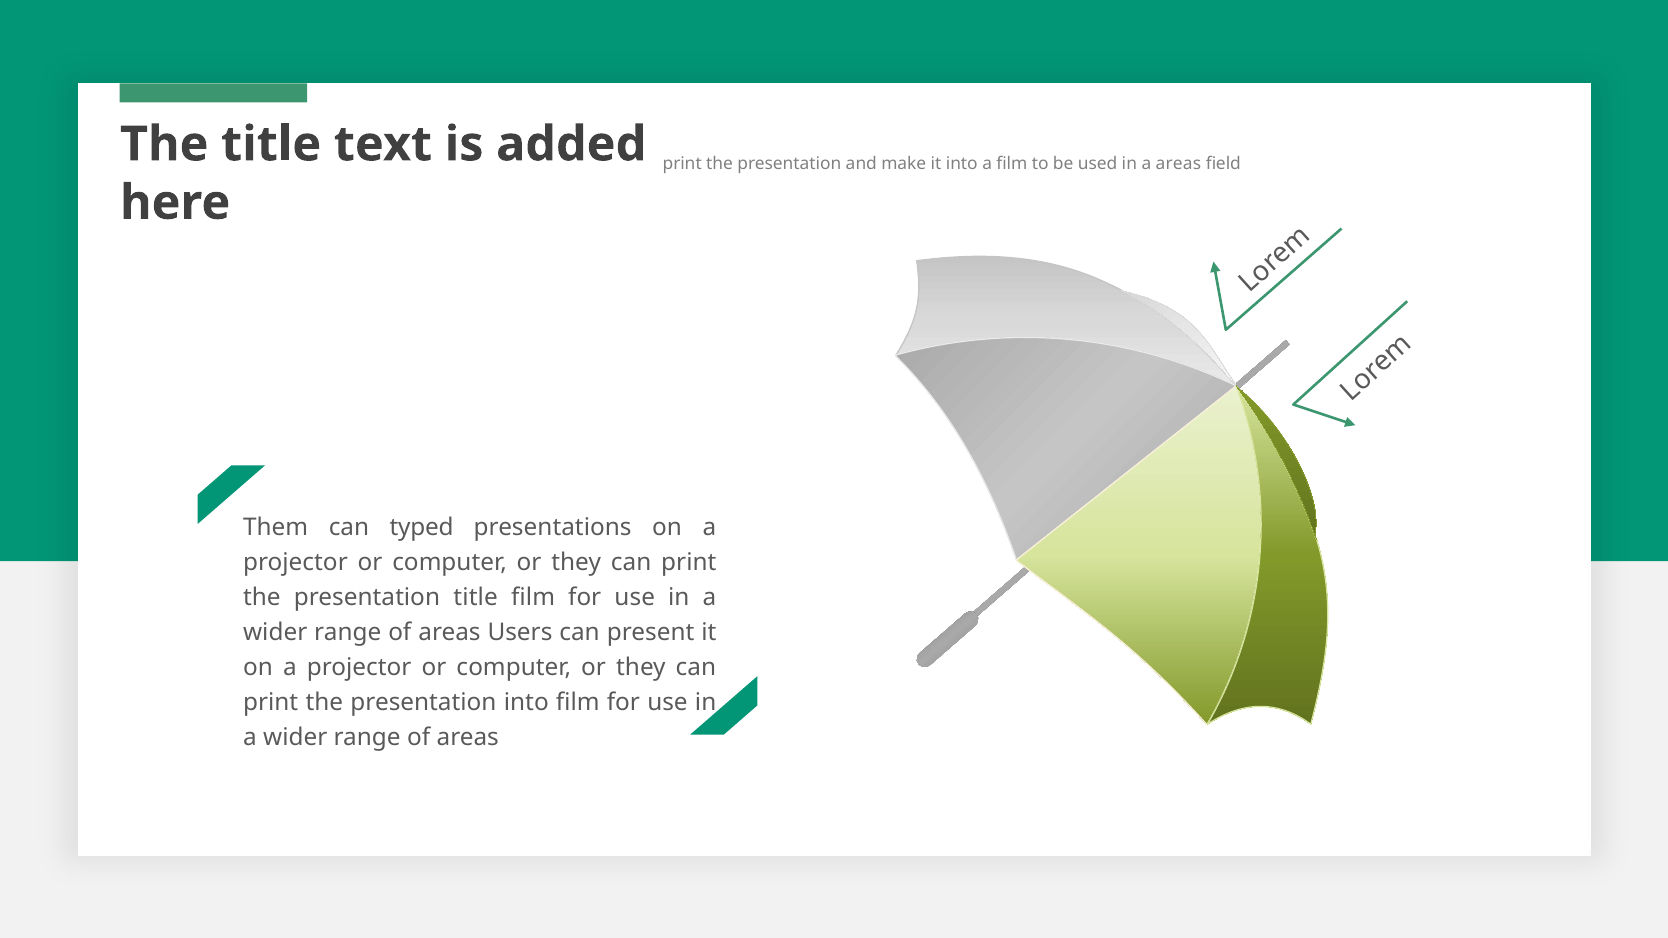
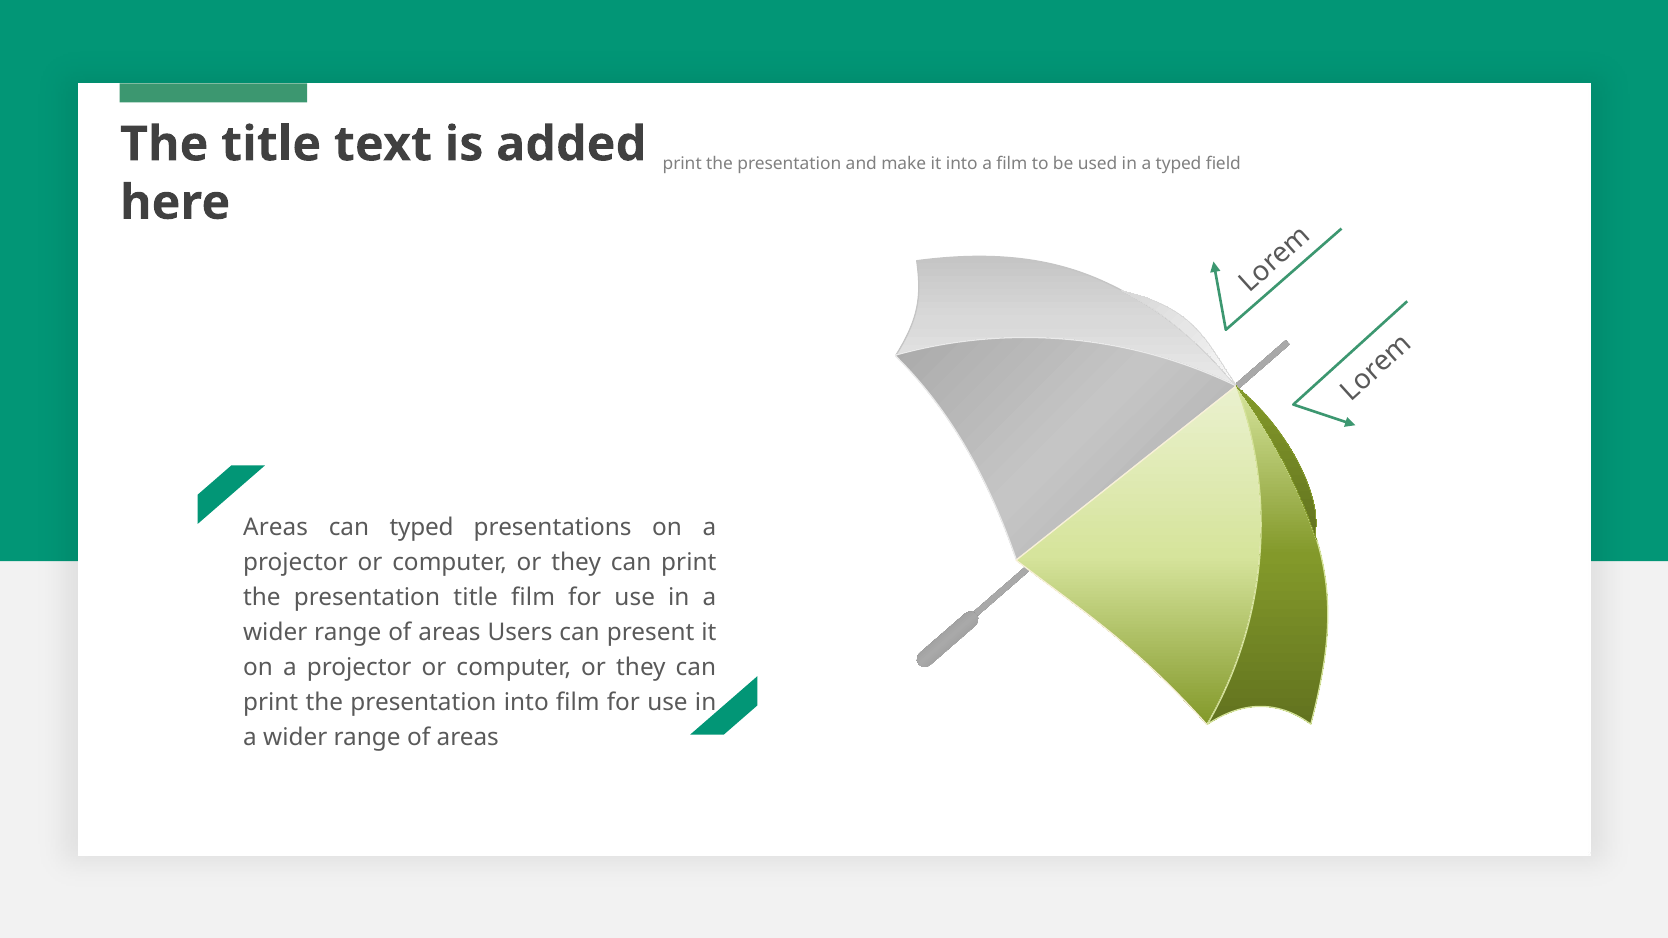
a areas: areas -> typed (1179, 163)
Them: Them -> Areas (276, 527)
